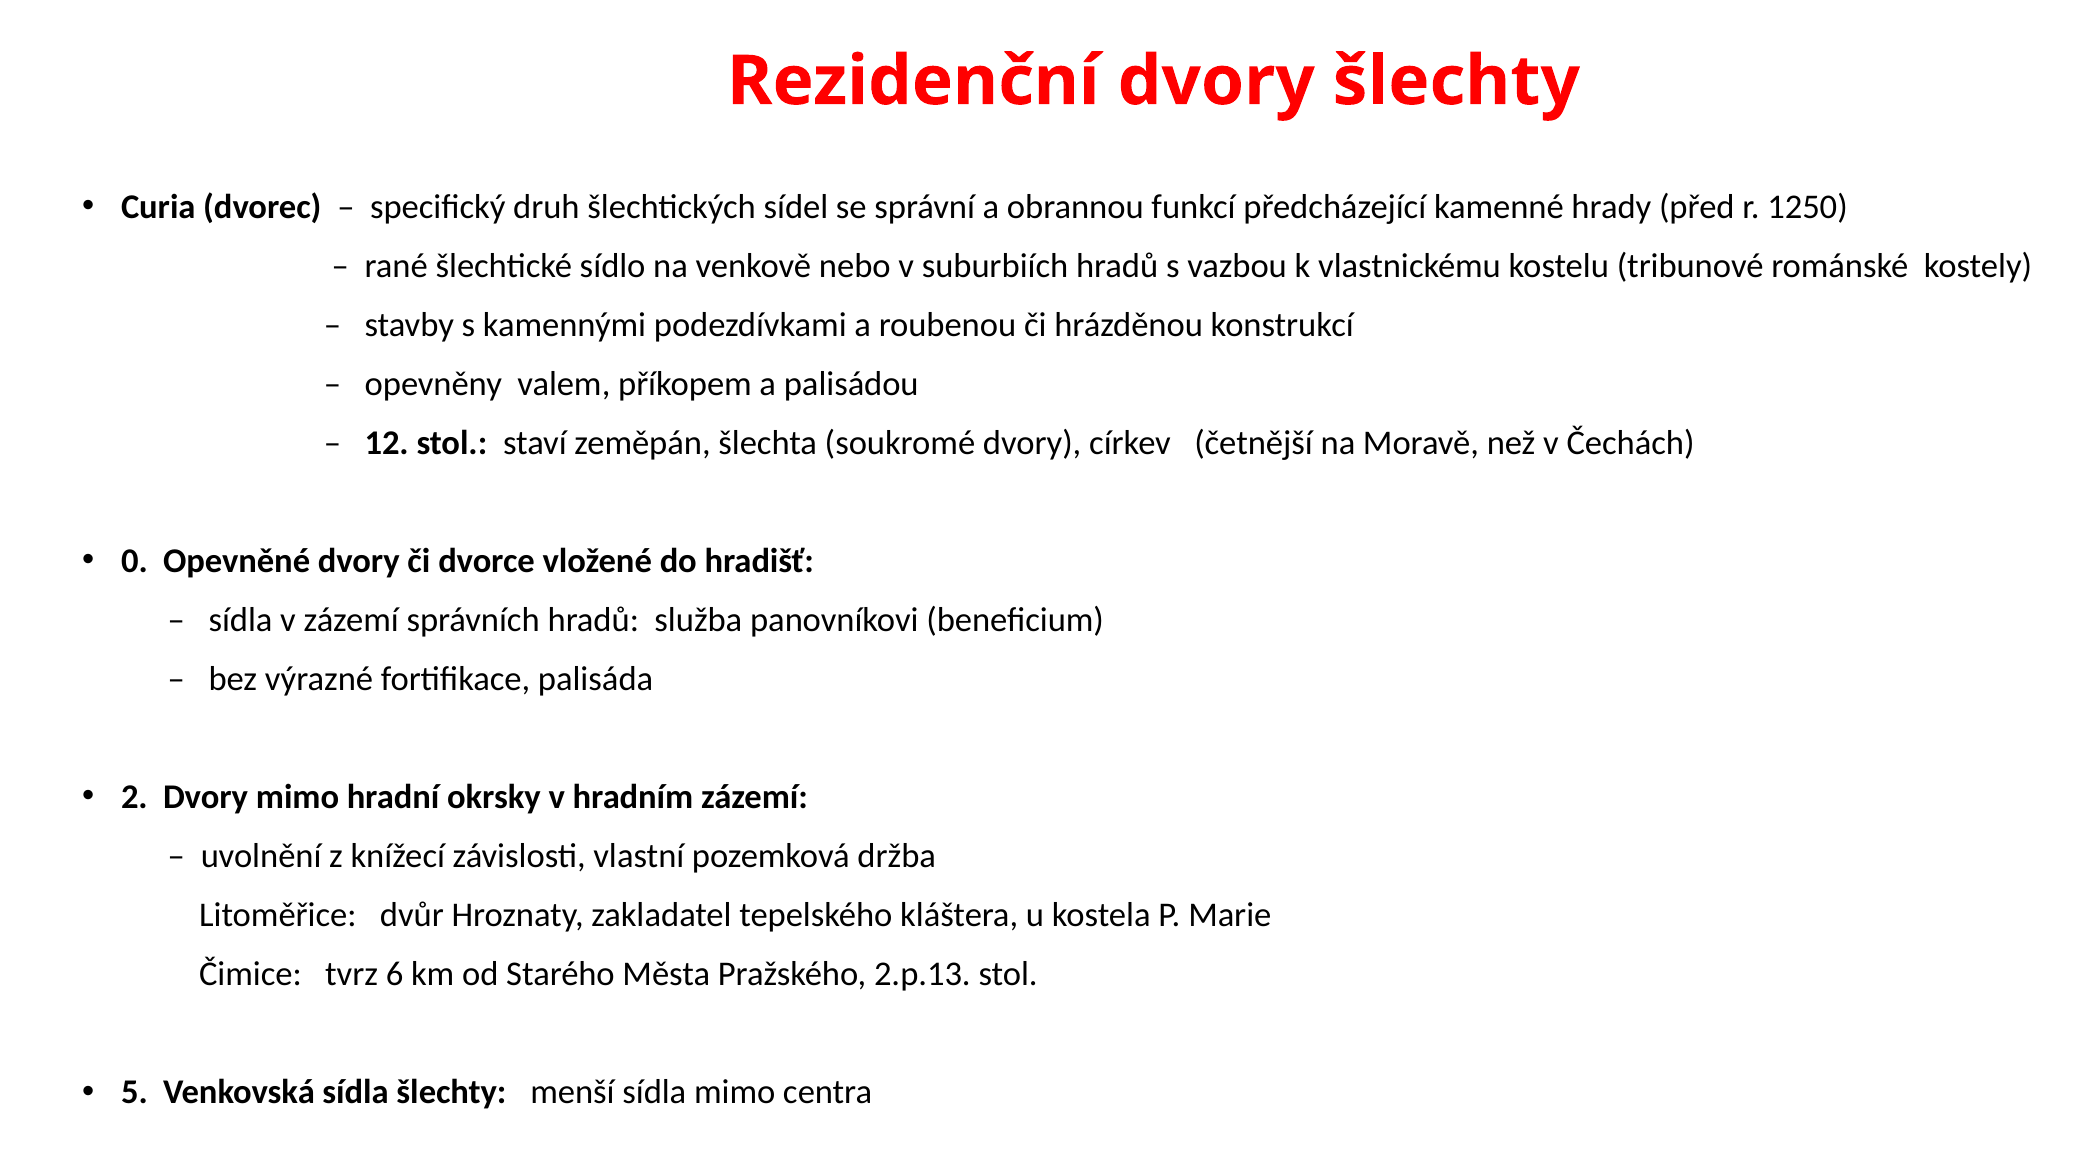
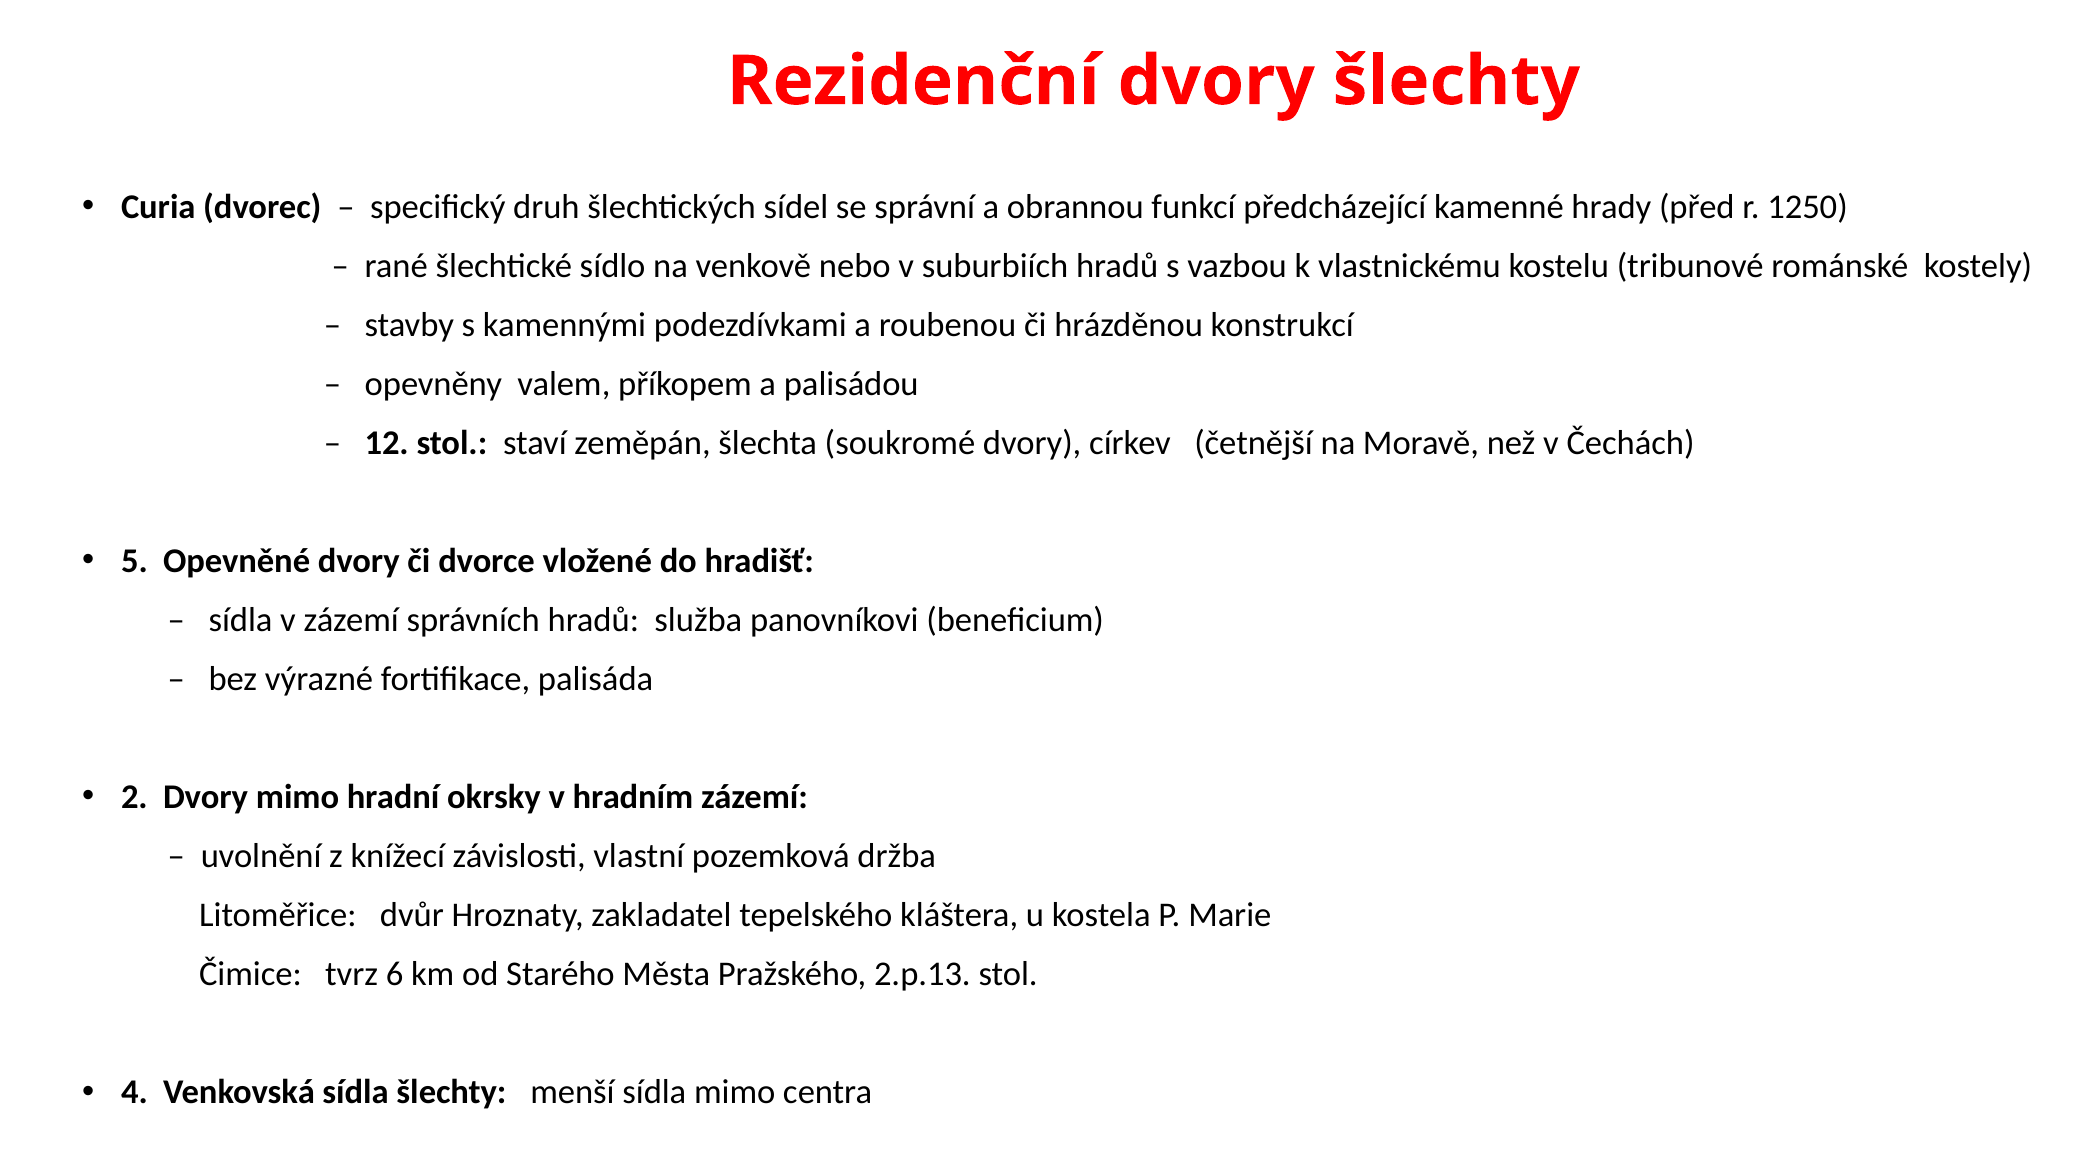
0: 0 -> 5 (134, 561)
5: 5 -> 4 (134, 1092)
